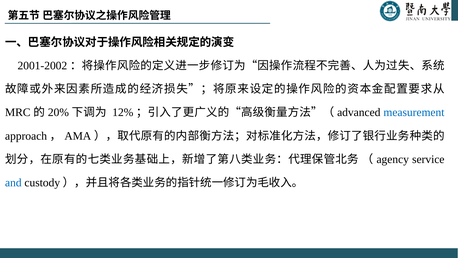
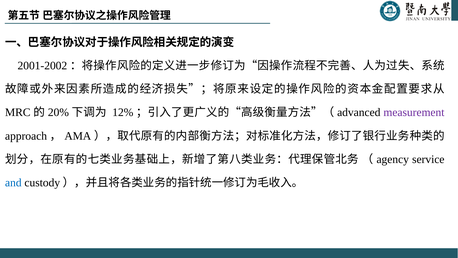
measurement colour: blue -> purple (414, 112)
